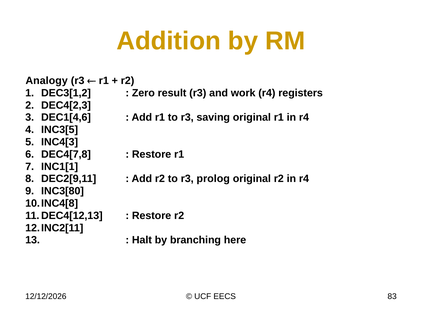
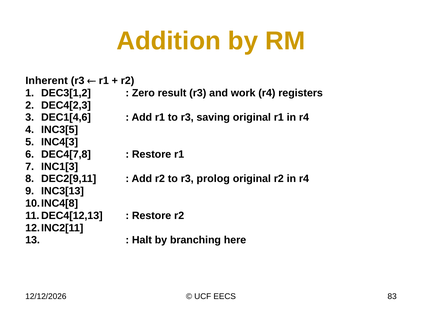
Analogy: Analogy -> Inherent (47, 81)
INC1[1: INC1[1 -> INC1[3 (60, 166)
INC3[80: INC3[80 -> INC3[13 (63, 191)
